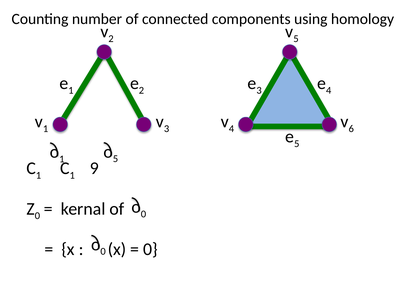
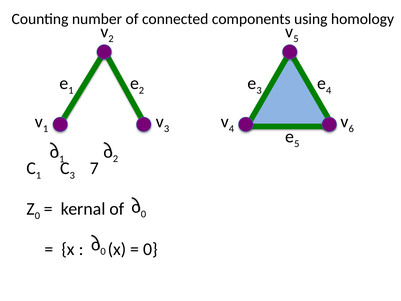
5: 5 -> 2 (115, 159)
1: 1 -> 3 (72, 175)
9: 9 -> 7 (94, 168)
